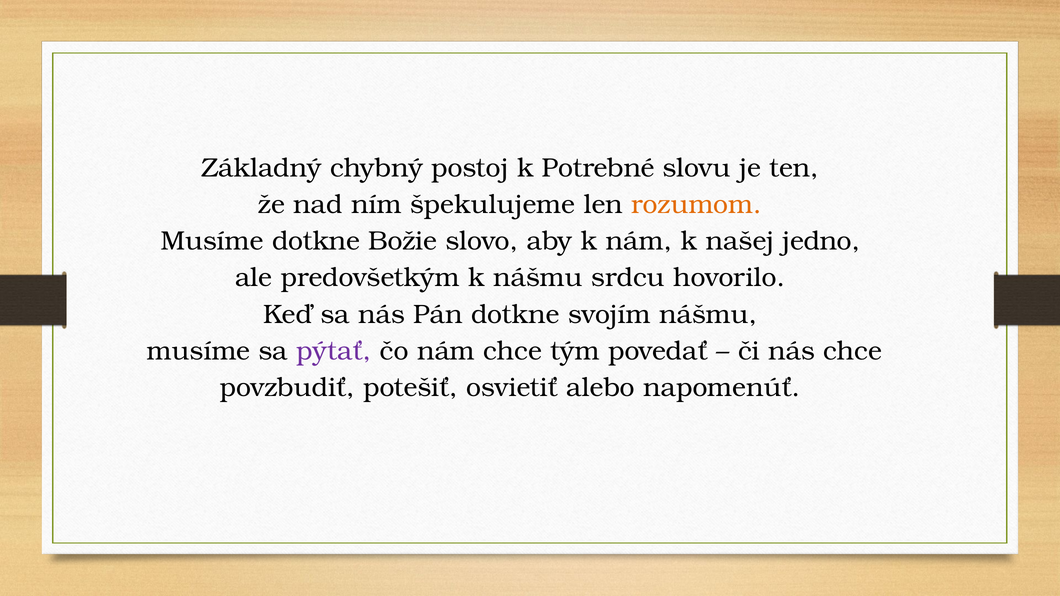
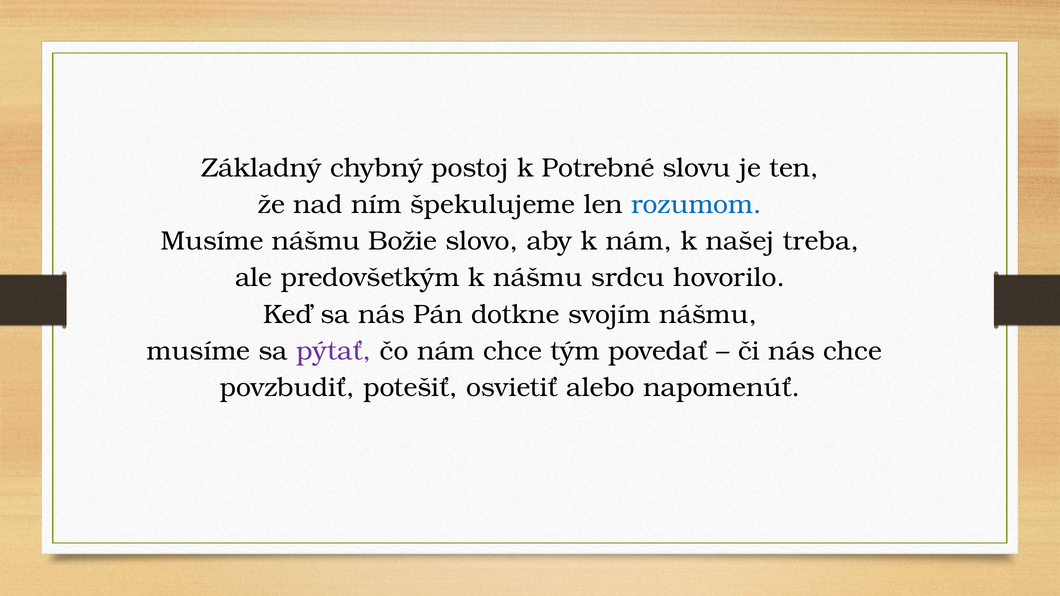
rozumom colour: orange -> blue (697, 205)
Musíme dotkne: dotkne -> nášmu (316, 241)
jedno: jedno -> treba (821, 241)
